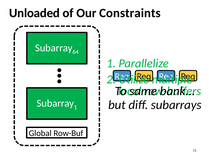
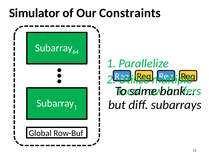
Unloaded: Unloaded -> Simulator (34, 13)
